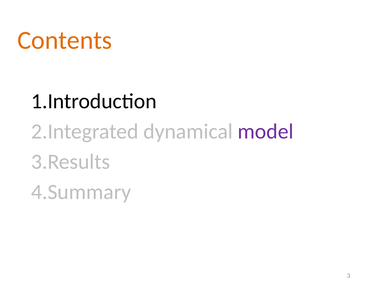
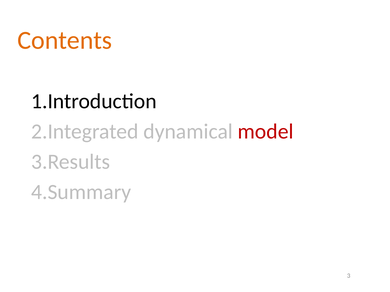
model colour: purple -> red (266, 132)
